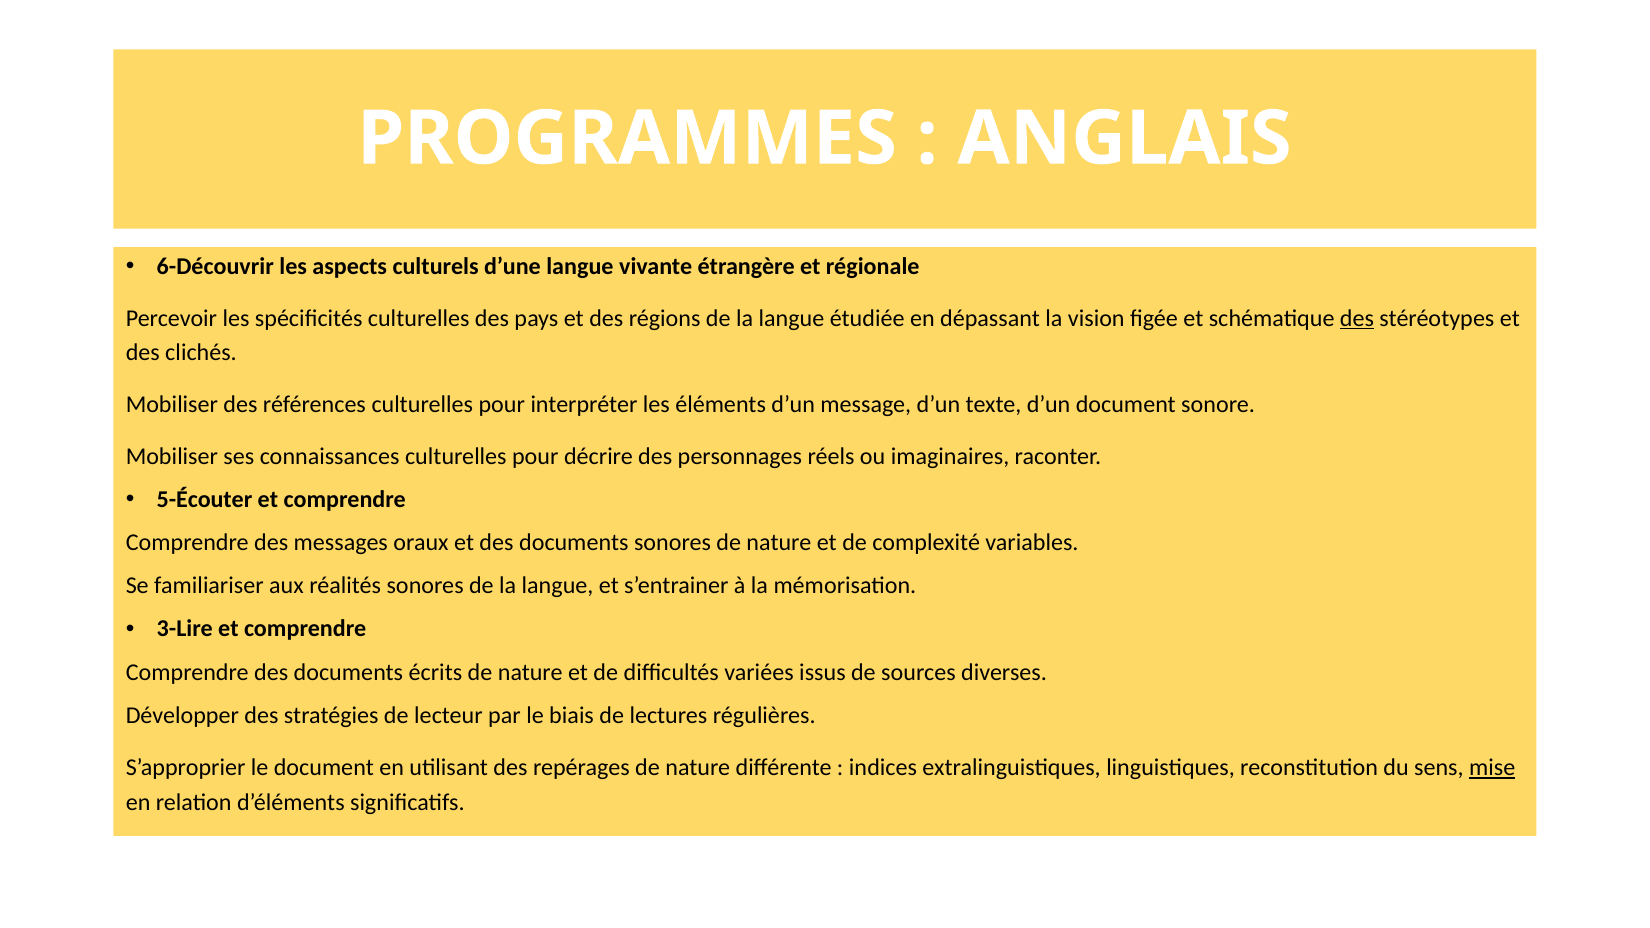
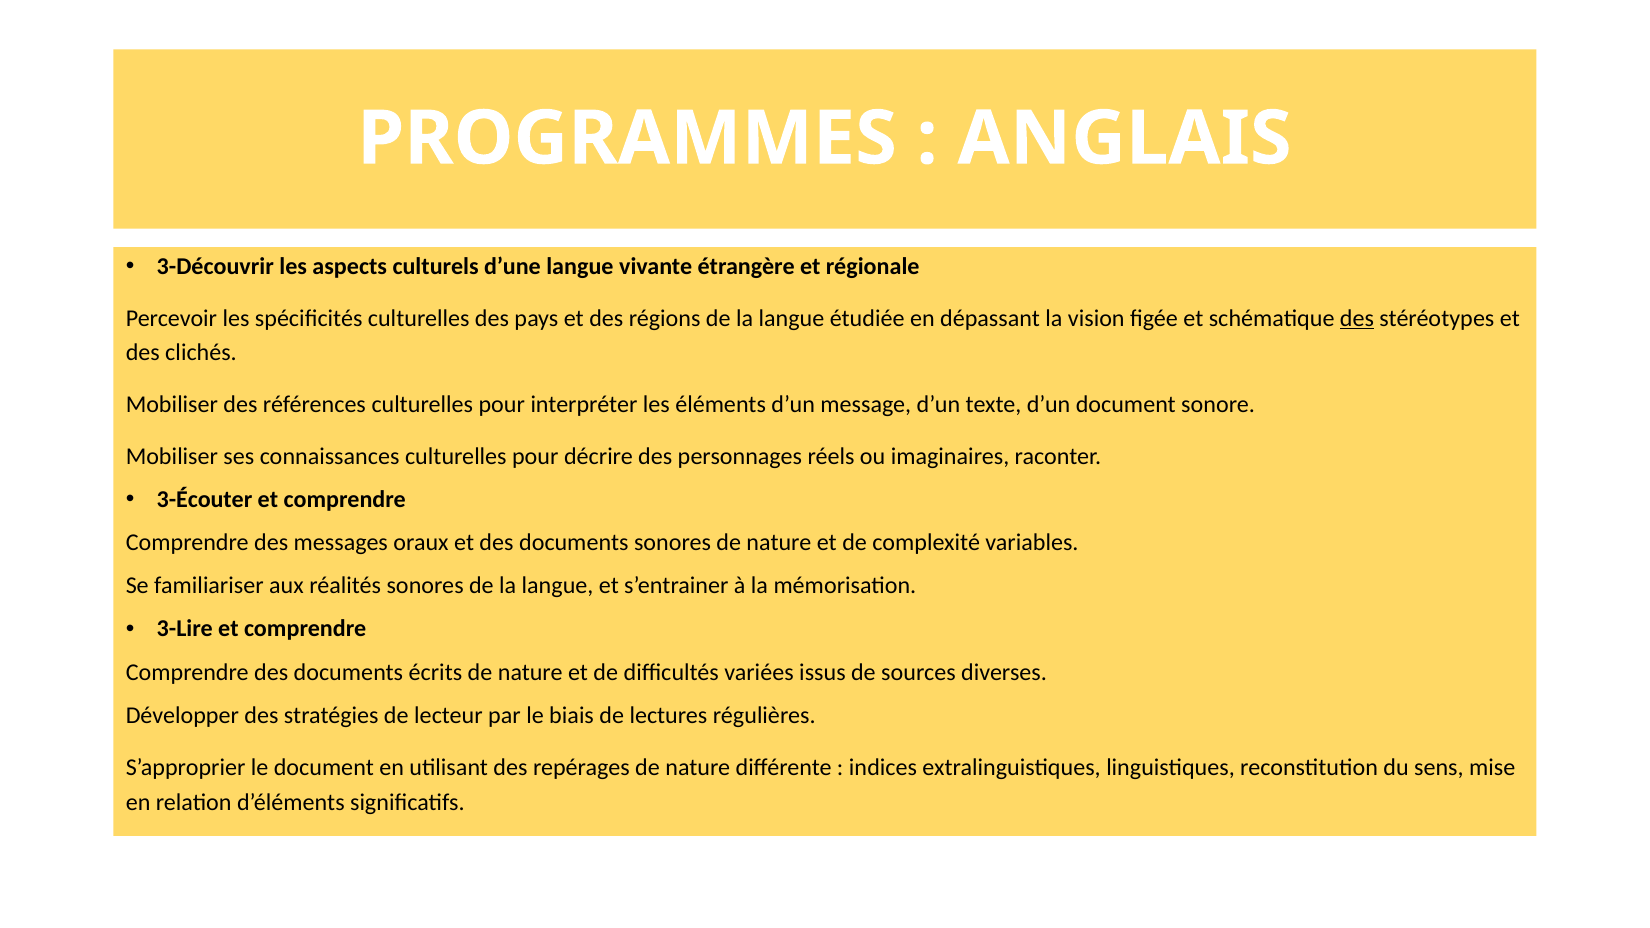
6-Découvrir: 6-Découvrir -> 3-Découvrir (215, 266)
5-Écouter: 5-Écouter -> 3-Écouter (205, 499)
mise underline: present -> none (1492, 768)
